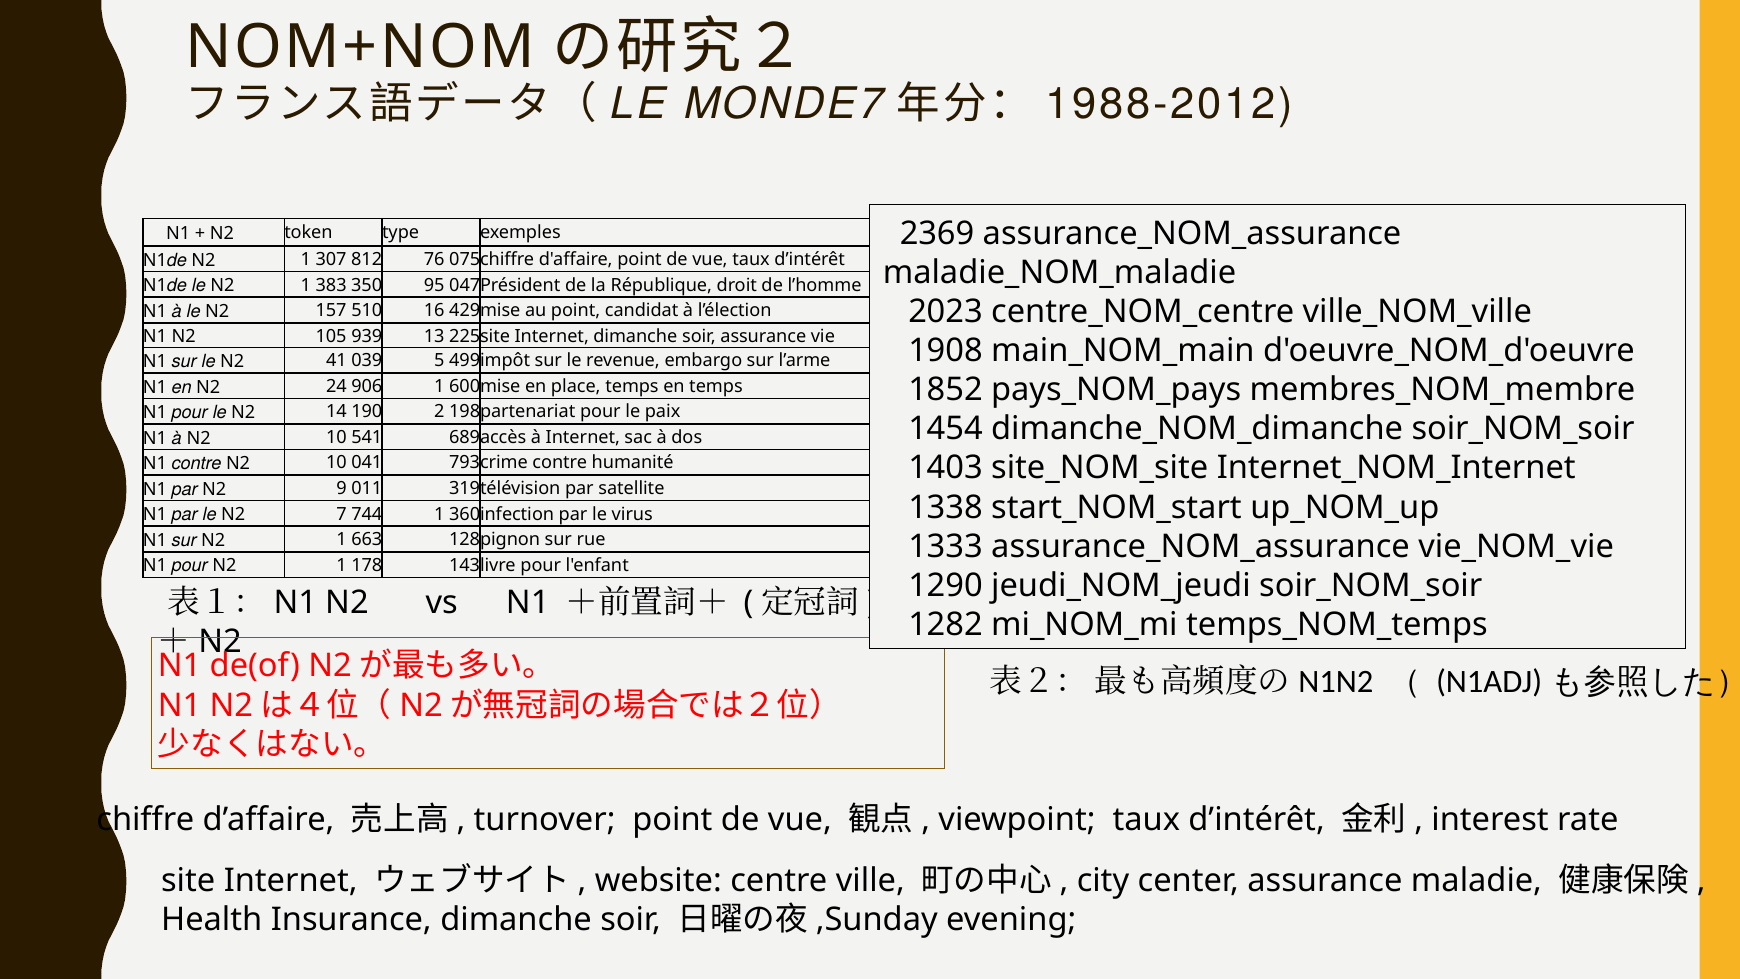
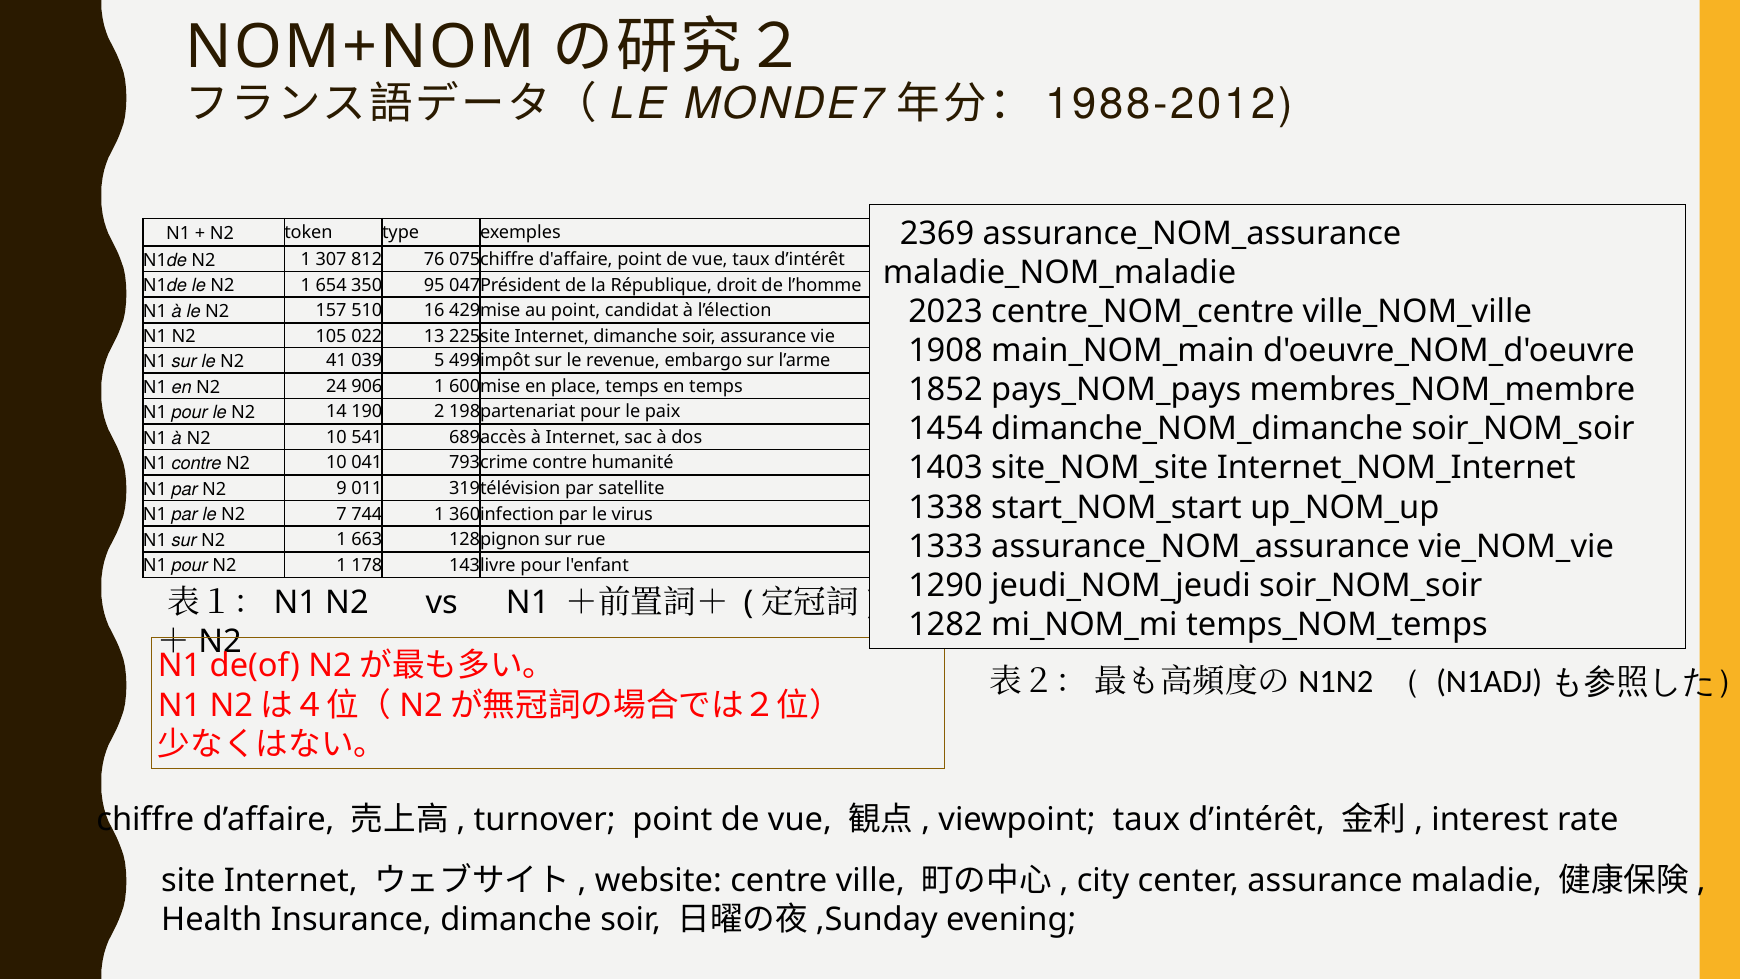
383: 383 -> 654 (331, 285)
939: 939 -> 022 (367, 336)
